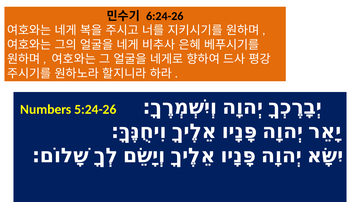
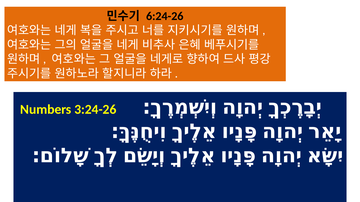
5:24-26: 5:24-26 -> 3:24-26 (95, 110)
